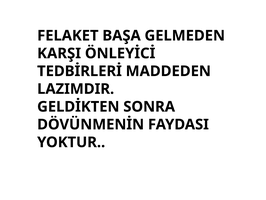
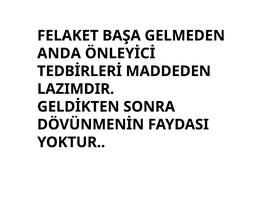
KARŞI: KARŞI -> ANDA (59, 53)
